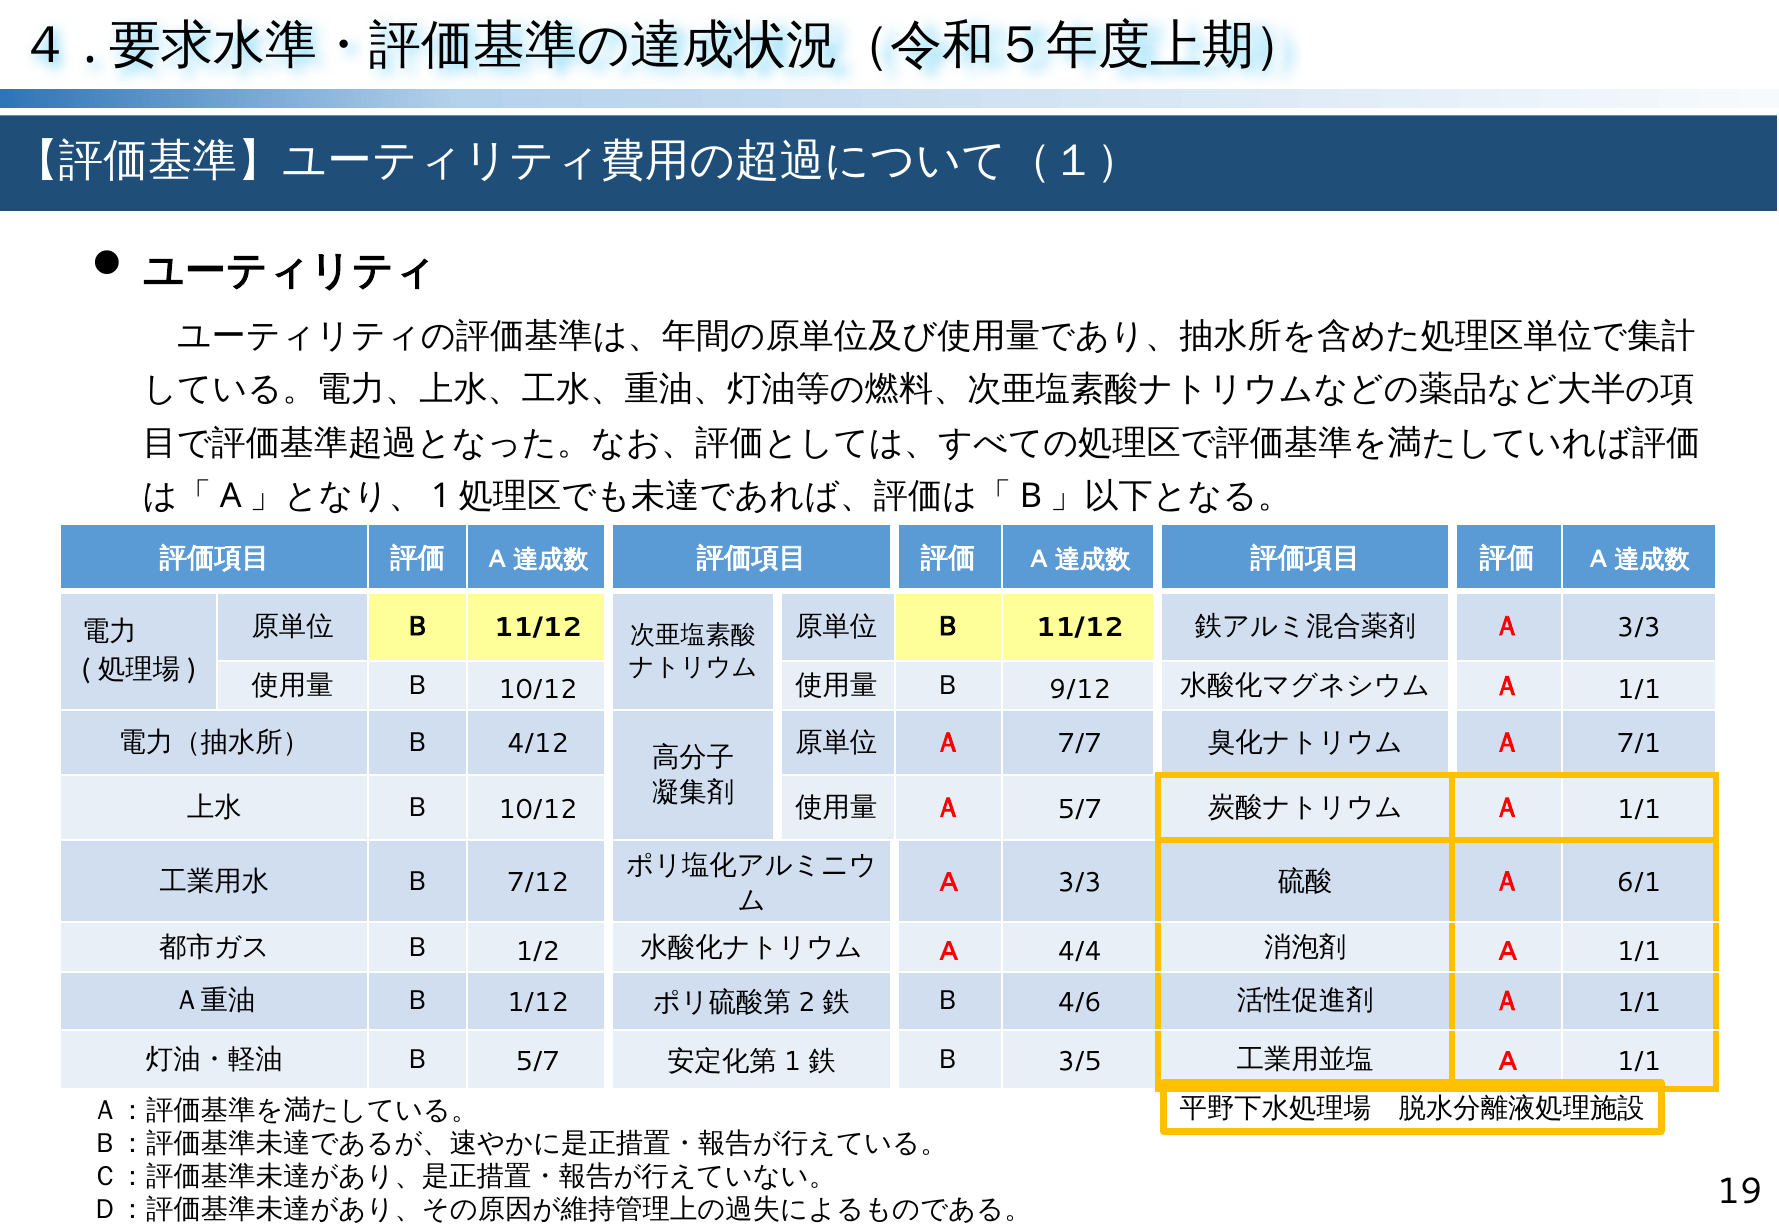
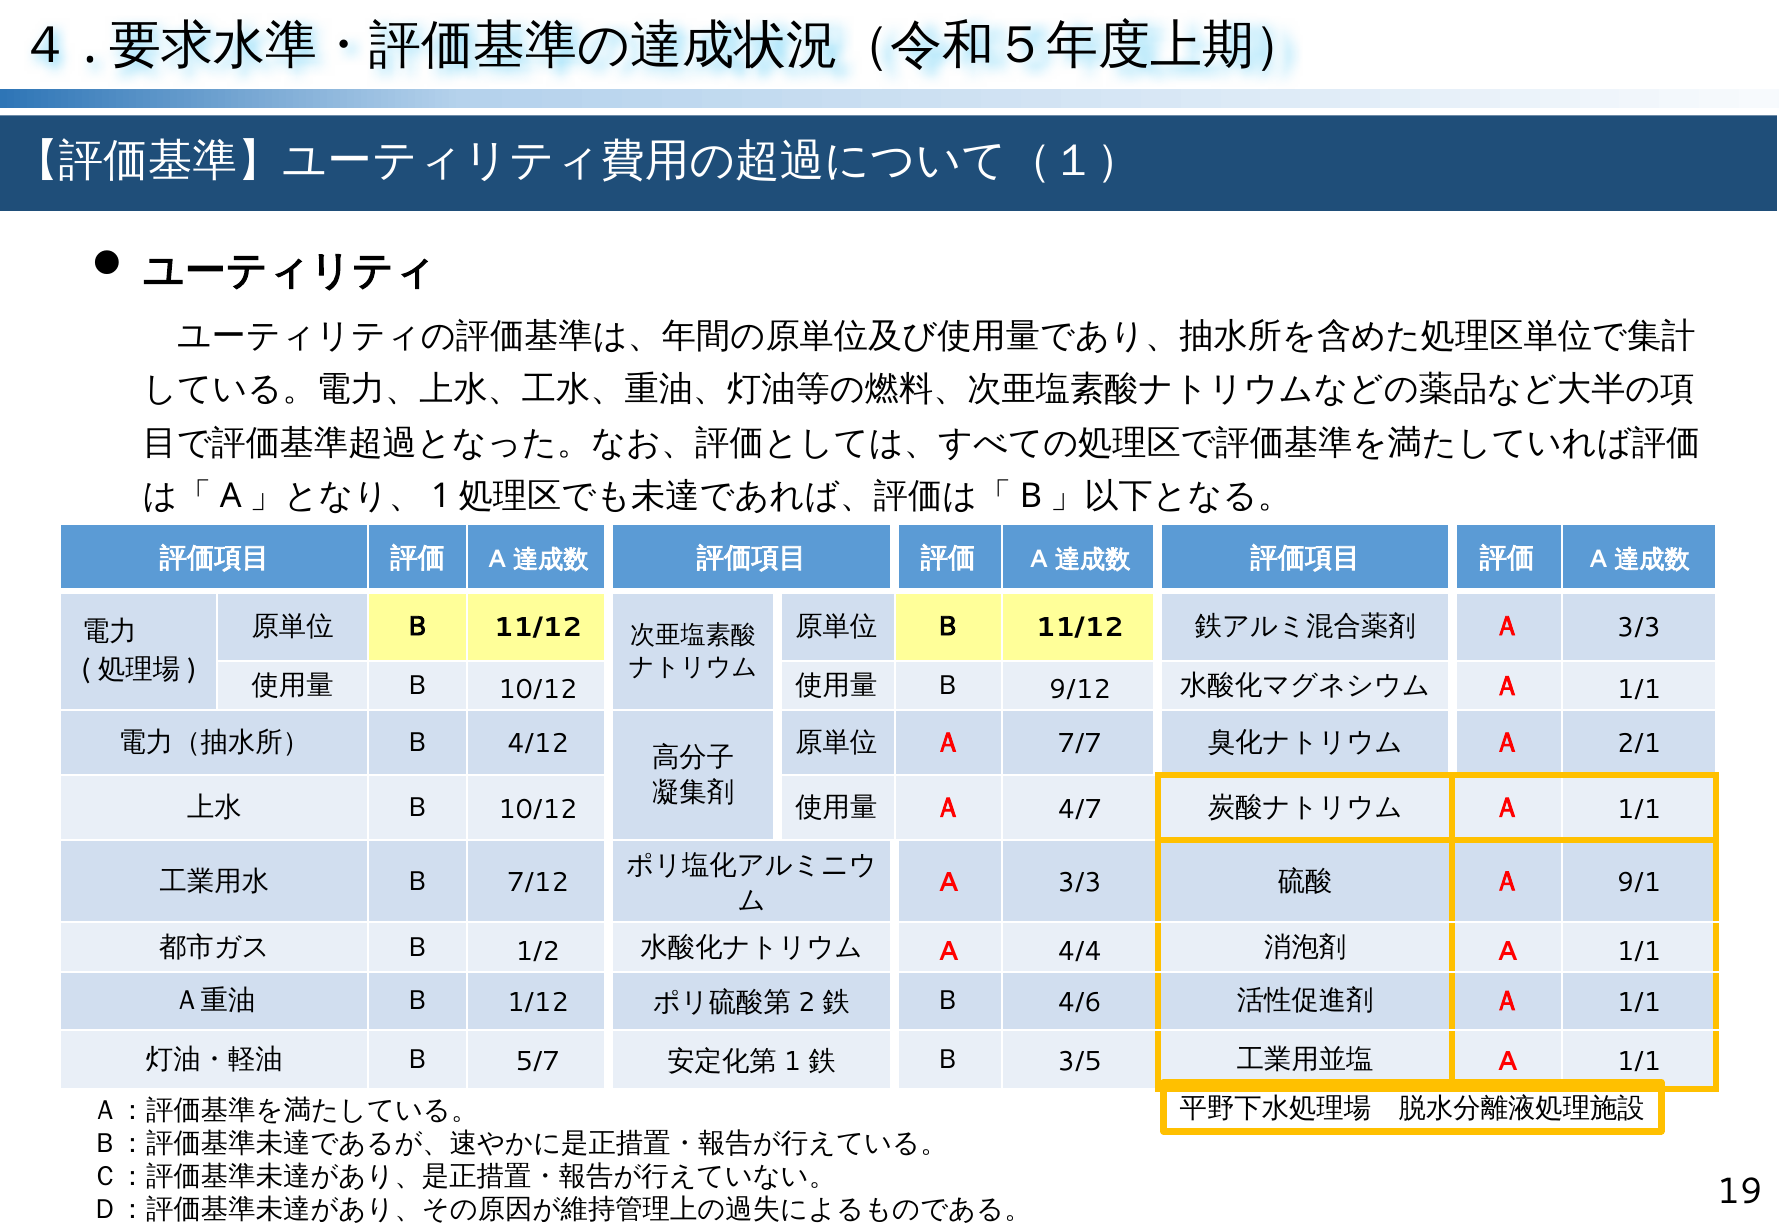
7/1: 7/1 -> 2/1 (1639, 744)
Ａ 5/7: 5/7 -> 4/7 (1080, 809)
6/1: 6/1 -> 9/1 (1639, 883)
